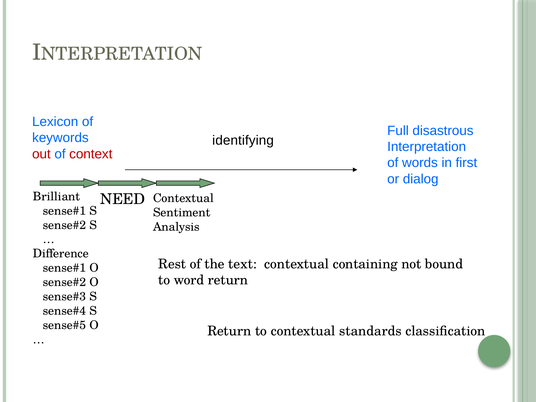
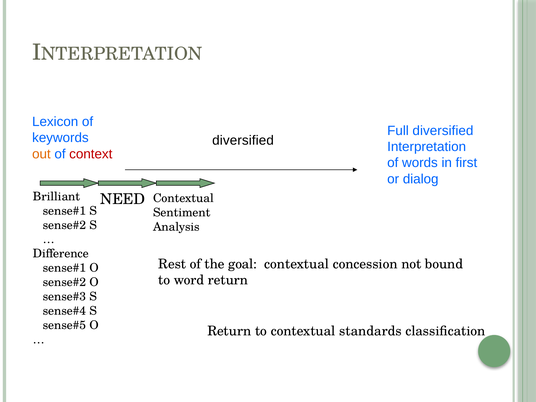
Full disastrous: disastrous -> diversified (443, 131)
identifying: identifying -> diversified (243, 140)
out colour: red -> orange (41, 154)
text: text -> goal (243, 264)
containing: containing -> concession (365, 264)
